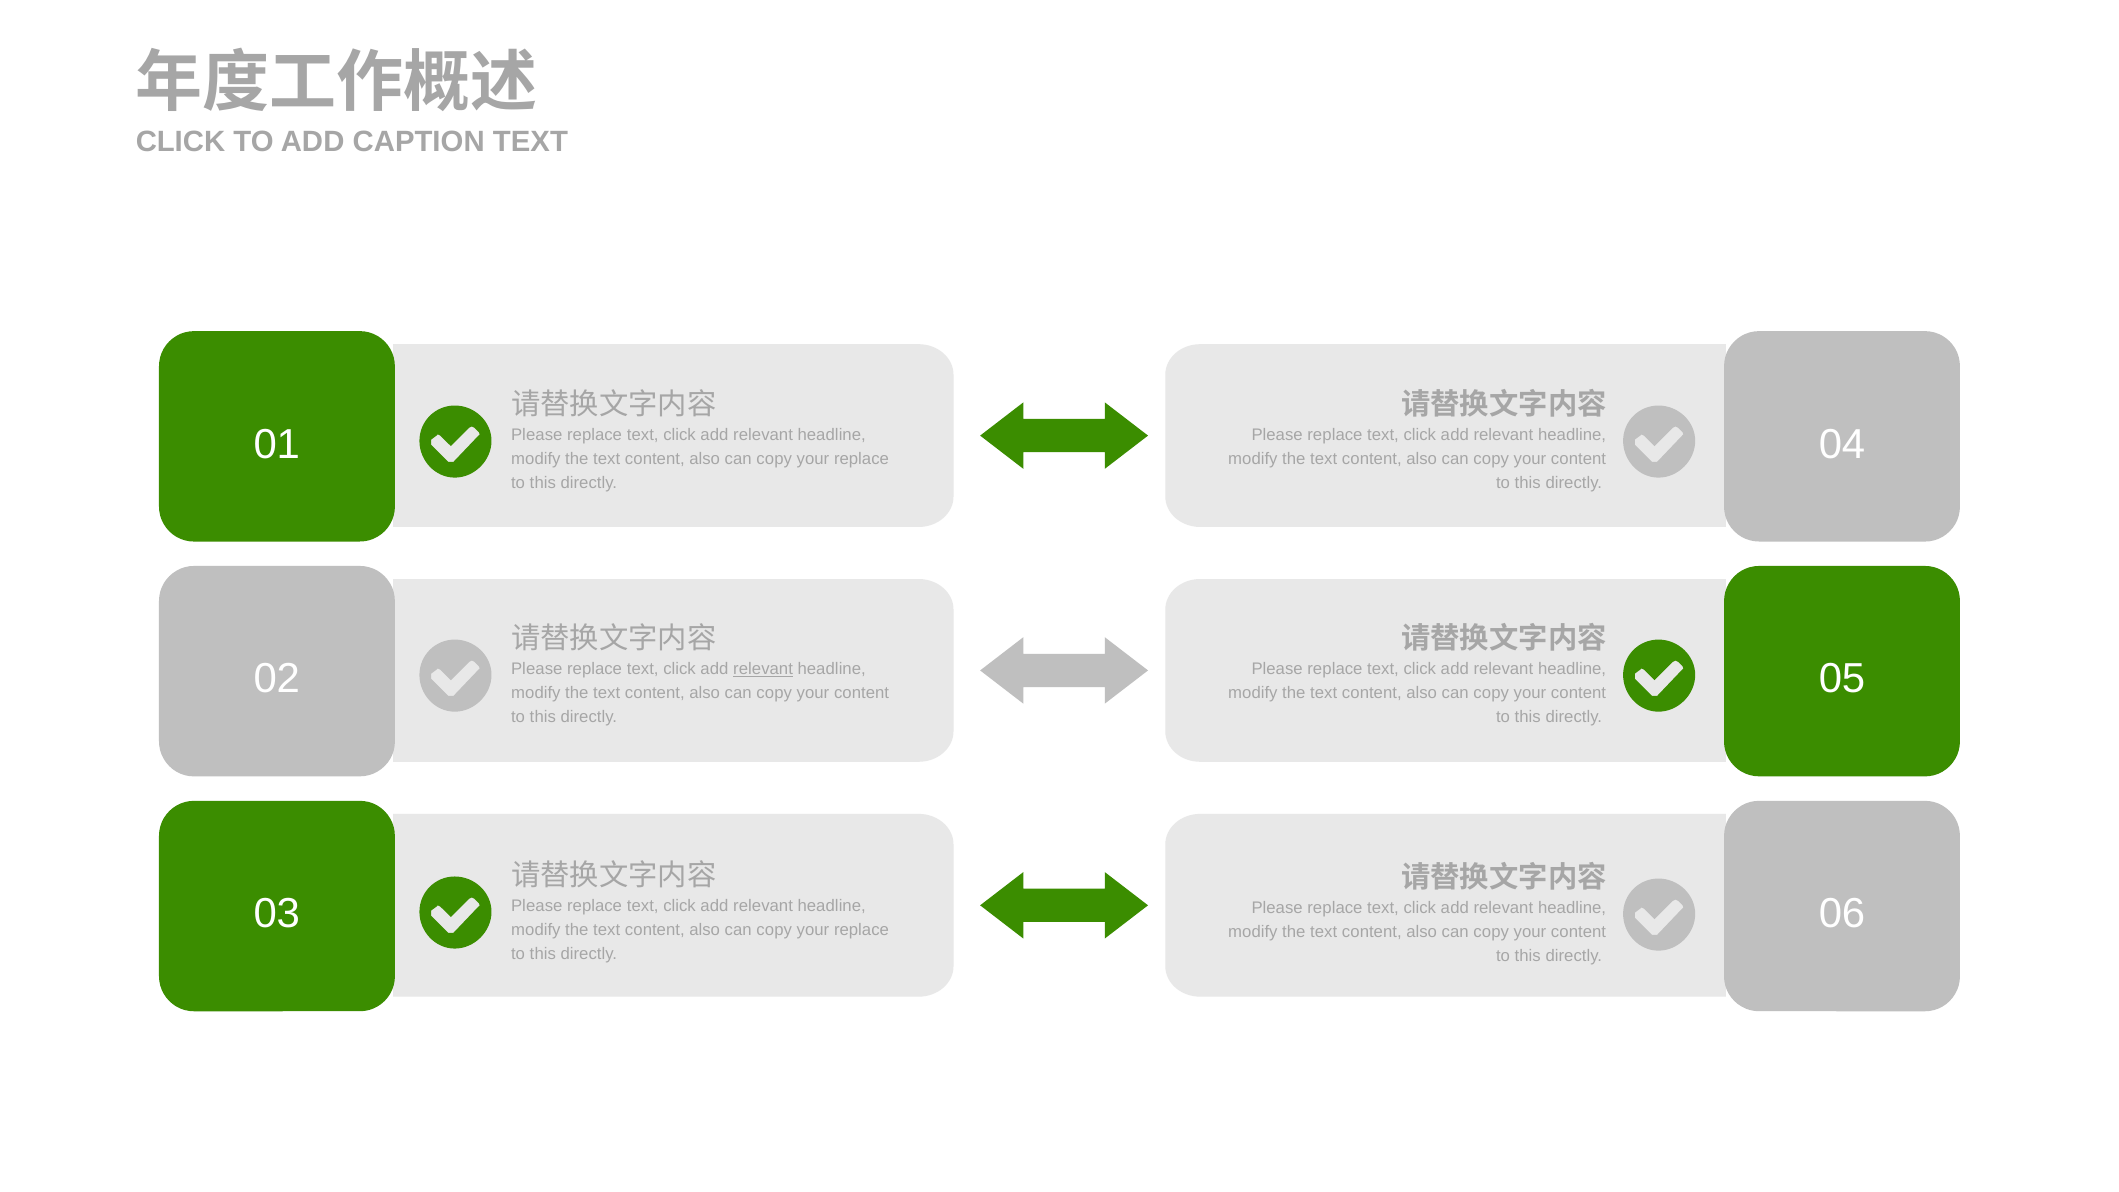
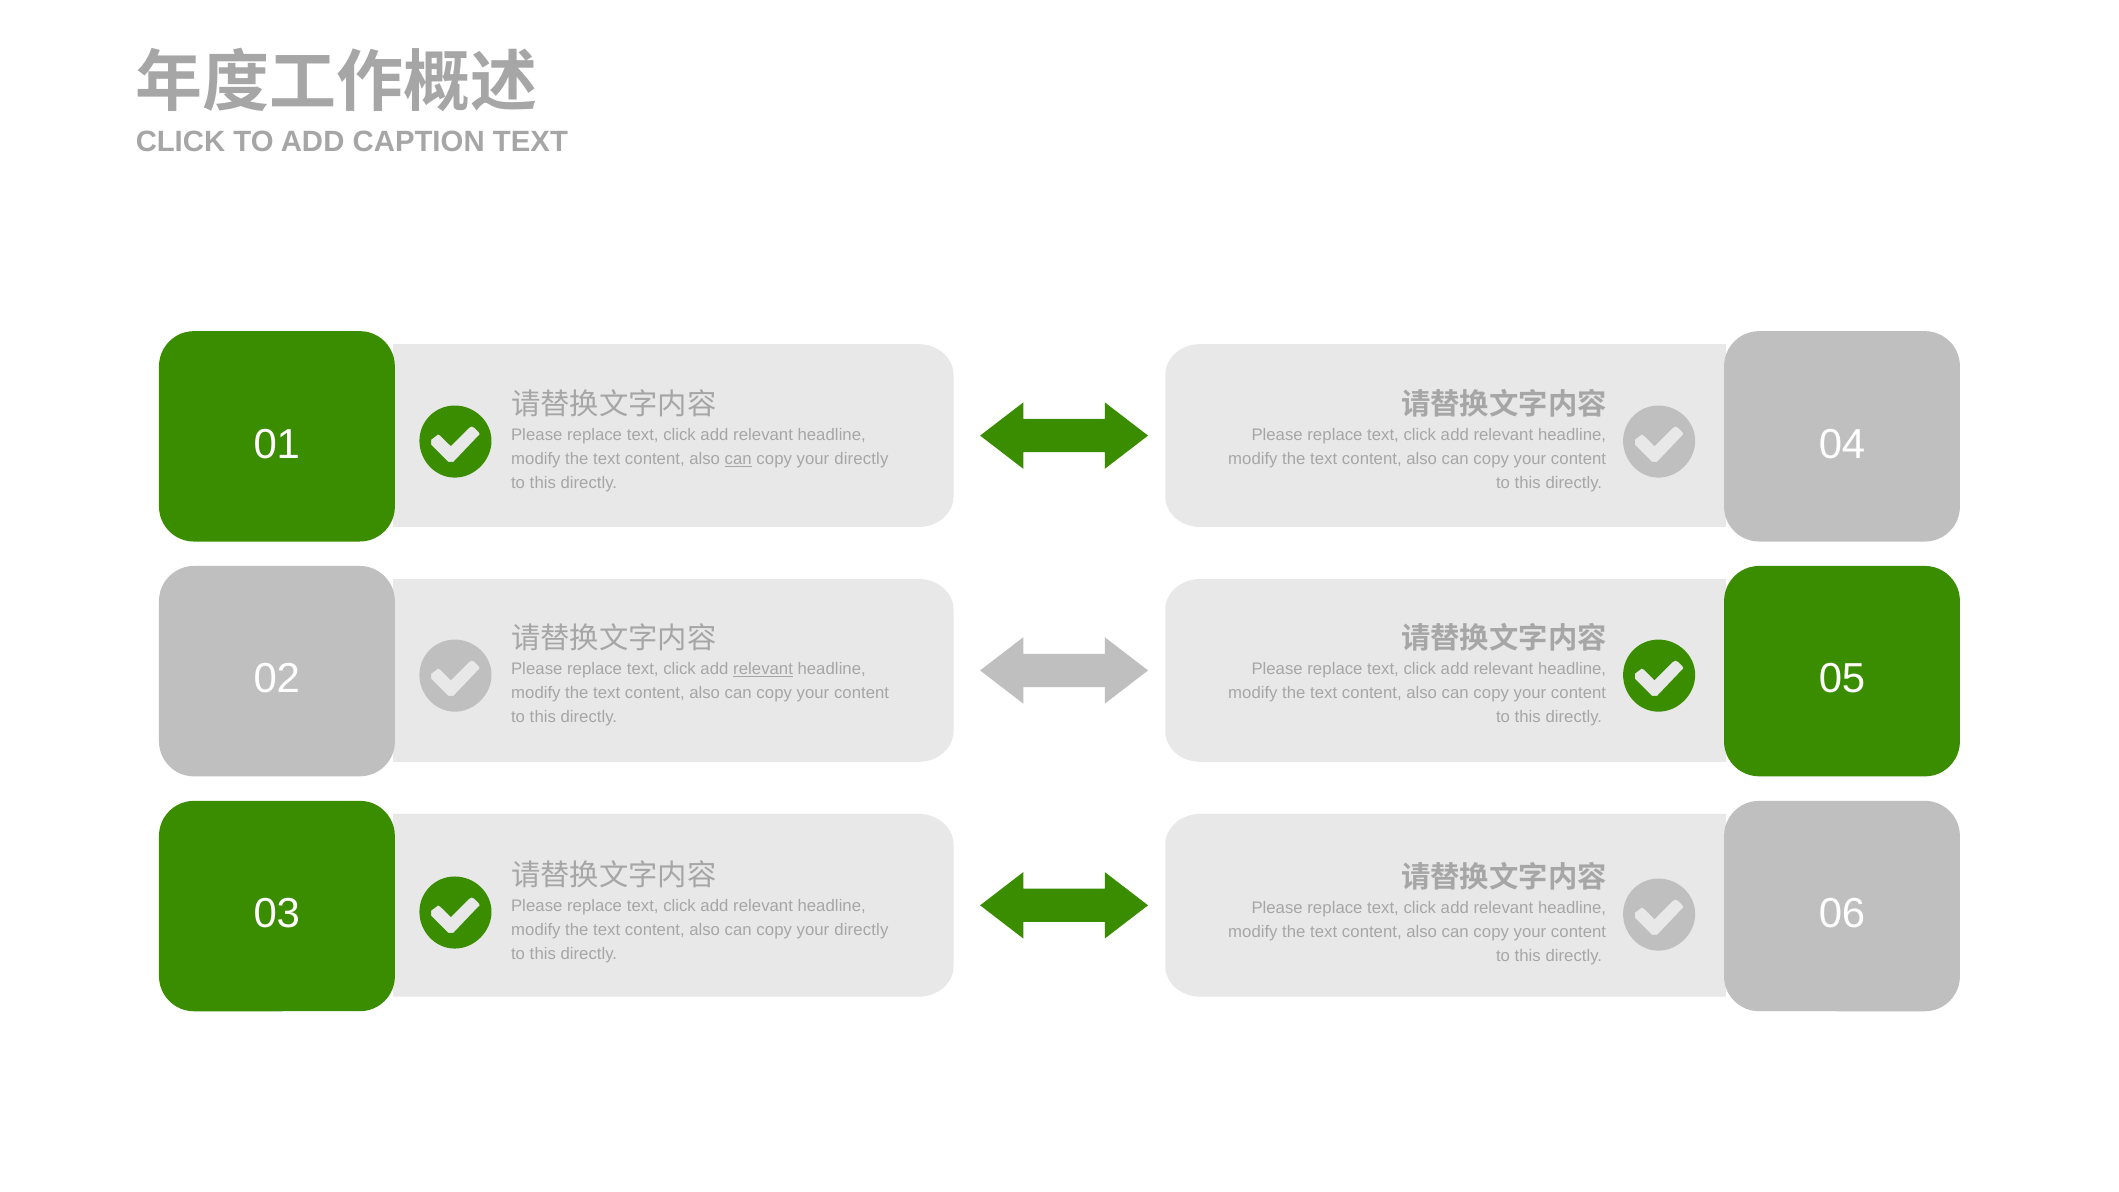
can underline: none -> present (738, 459)
replace: replace -> directly (861, 459)
replace: replace -> directly (861, 930)
